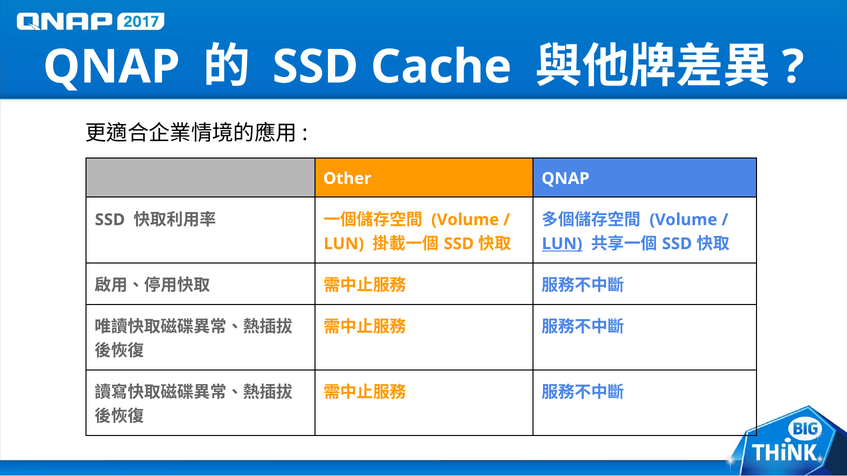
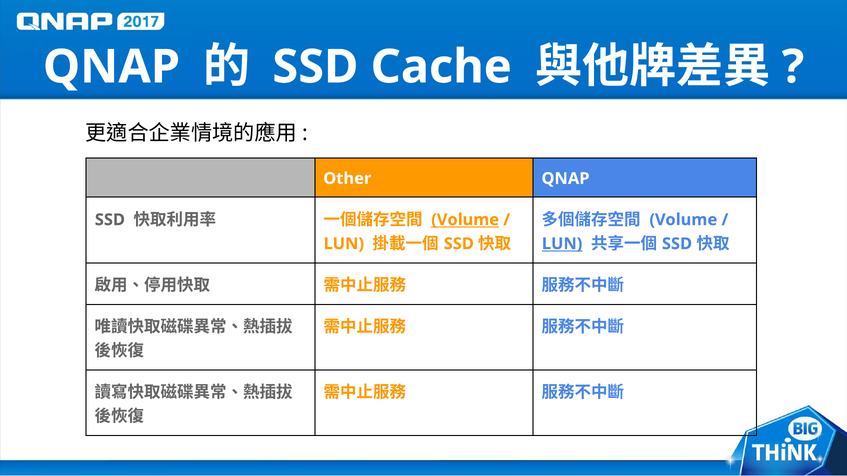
Volume underline: none -> present (465, 220)
